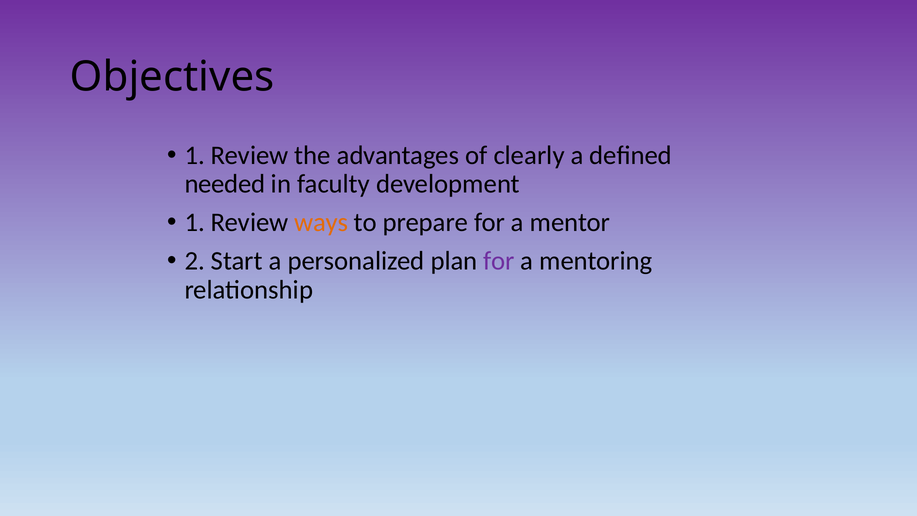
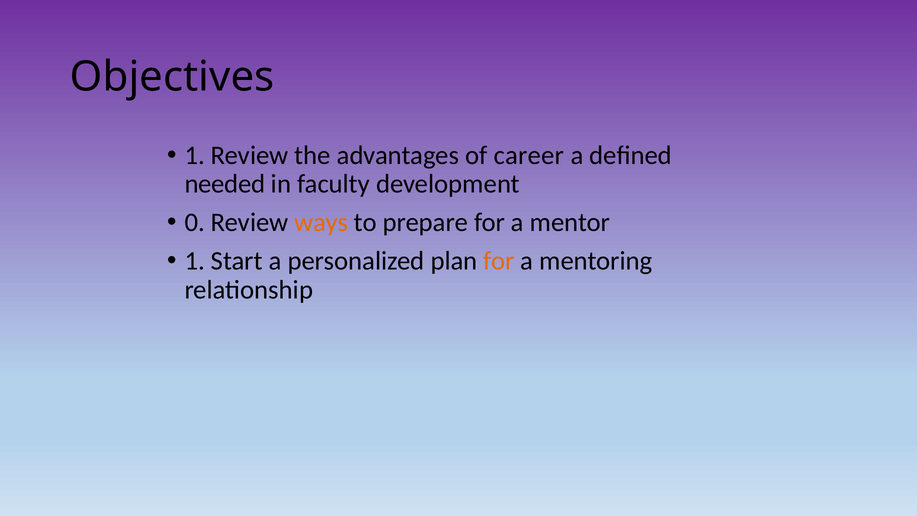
clearly: clearly -> career (529, 155)
1: 1 -> 0 (195, 222)
2: 2 -> 1 (195, 261)
for colour: purple -> orange (499, 261)
